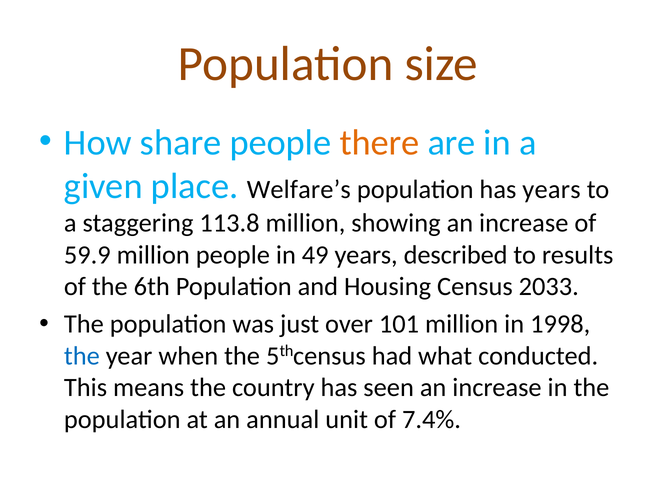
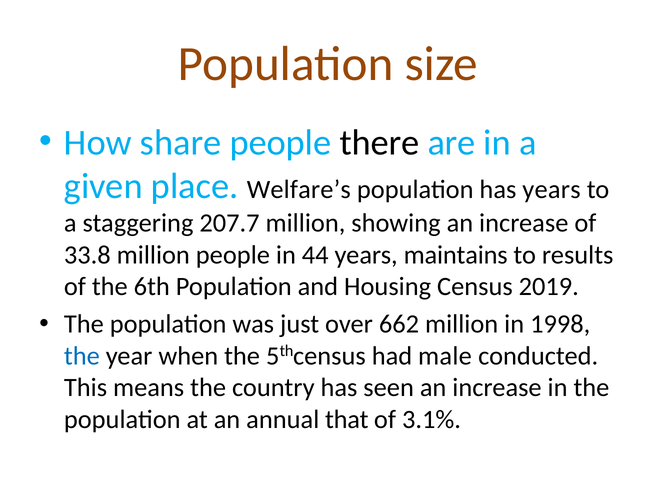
there colour: orange -> black (380, 142)
113.8: 113.8 -> 207.7 (229, 223)
59.9: 59.9 -> 33.8 (87, 255)
49: 49 -> 44 (315, 255)
described: described -> maintains (456, 255)
2033: 2033 -> 2019 (549, 287)
101: 101 -> 662 (399, 324)
what: what -> male (445, 356)
unit: unit -> that (347, 419)
7.4%: 7.4% -> 3.1% (432, 419)
